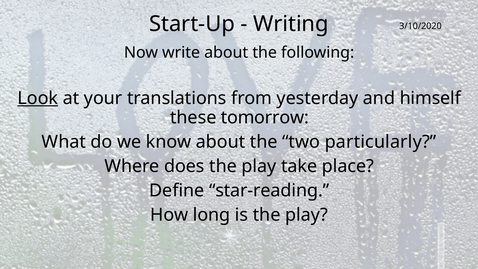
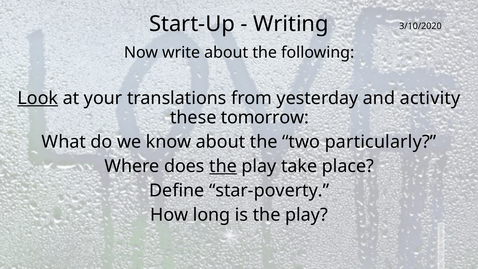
himself: himself -> activity (430, 98)
the underline: none -> present (223, 166)
star-reading: star-reading -> star-poverty (269, 190)
